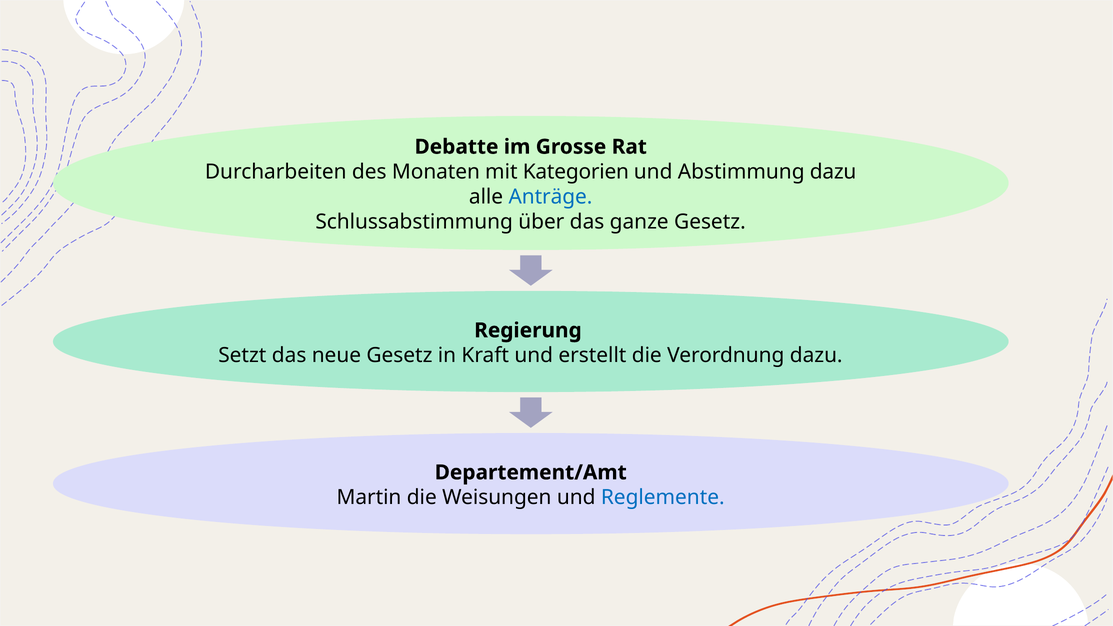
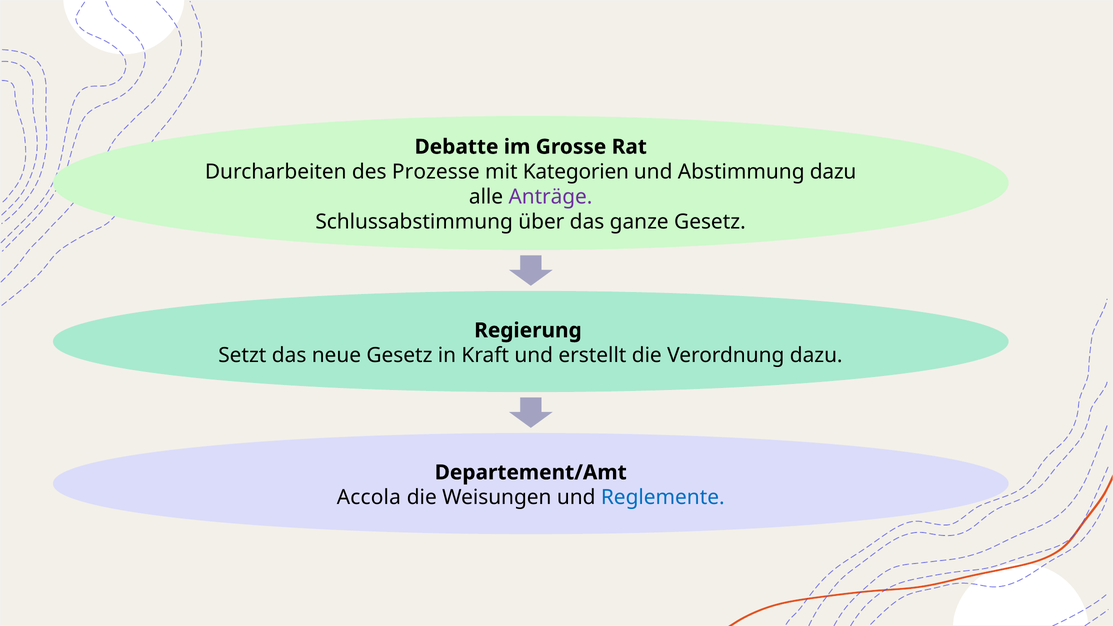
Monaten: Monaten -> Prozesse (436, 172)
Anträge colour: blue -> purple (550, 197)
Martin: Martin -> Accola (369, 498)
